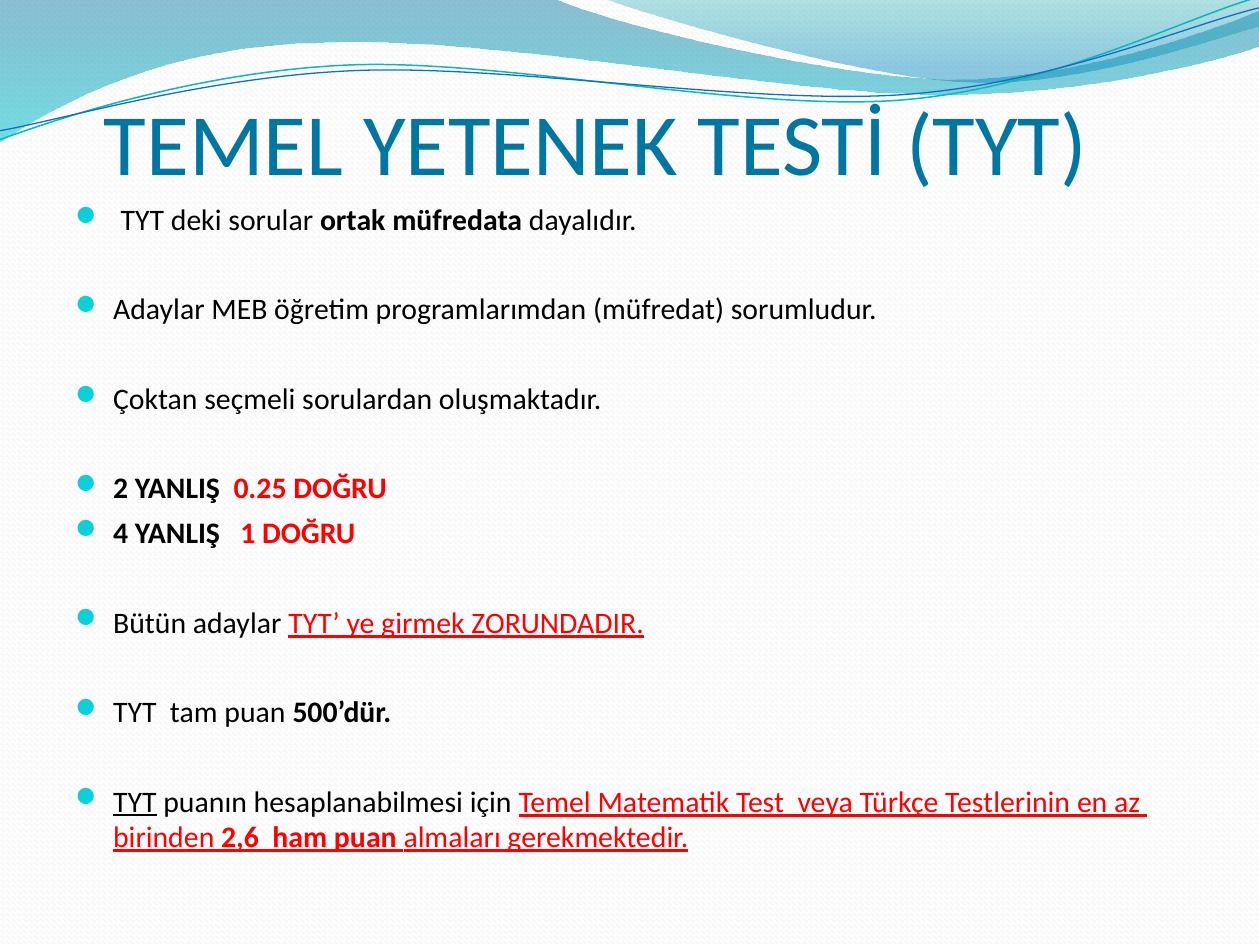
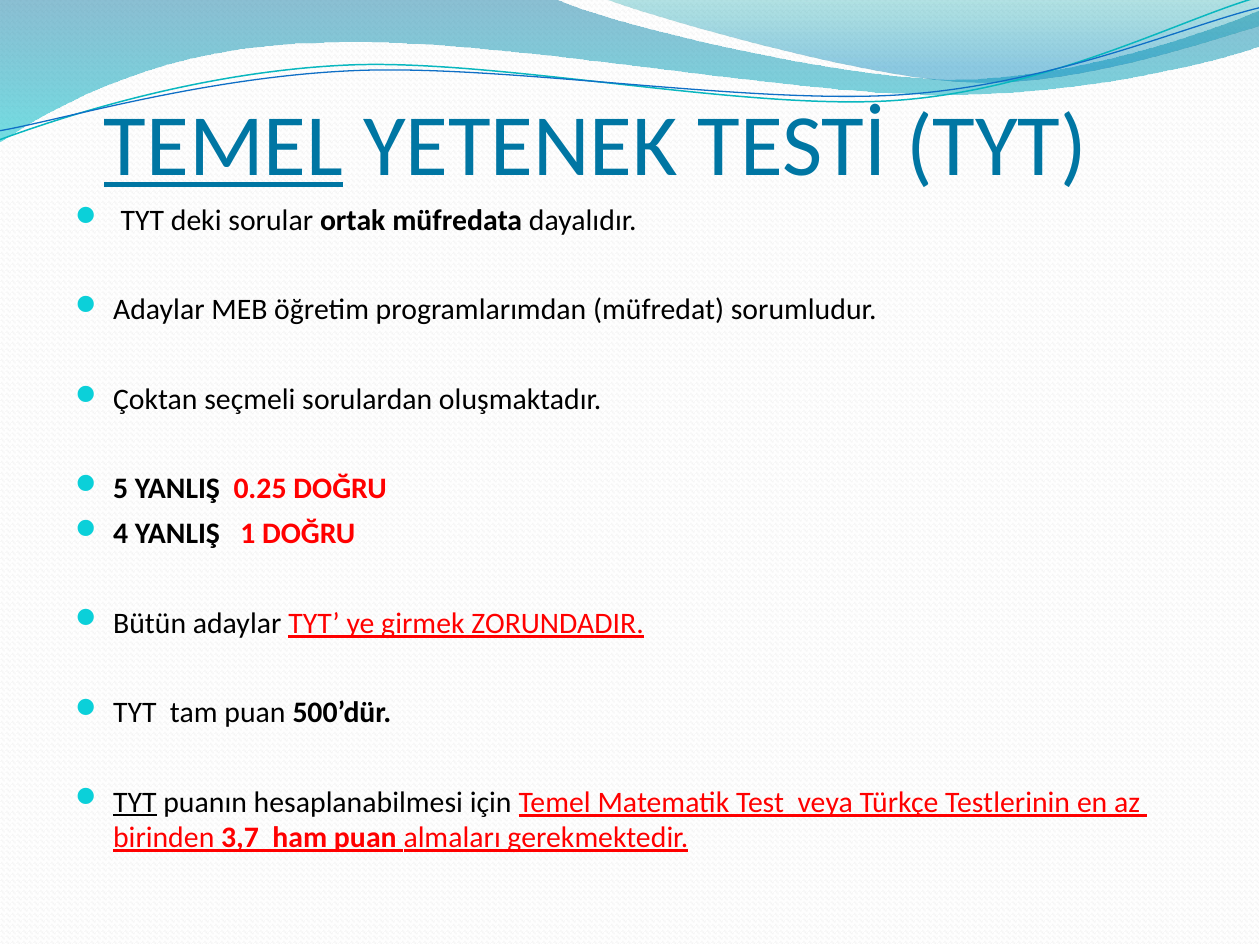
TEMEL underline: none -> present (224, 147)
2: 2 -> 5 (121, 489)
2,6: 2,6 -> 3,7 (240, 838)
